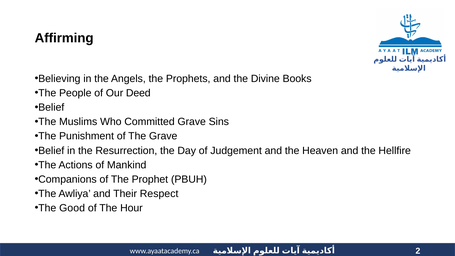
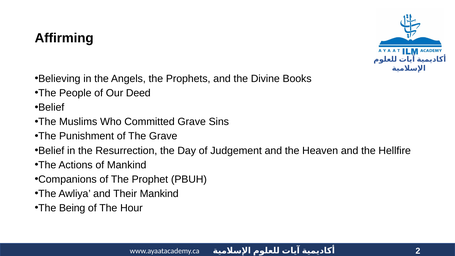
Their Respect: Respect -> Mankind (159, 194)
Good: Good -> Being (72, 208)
